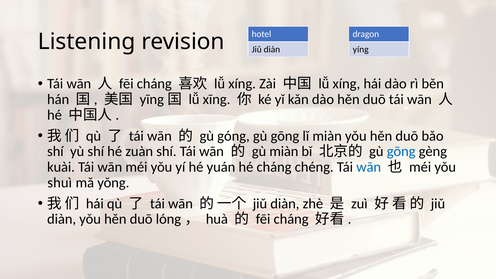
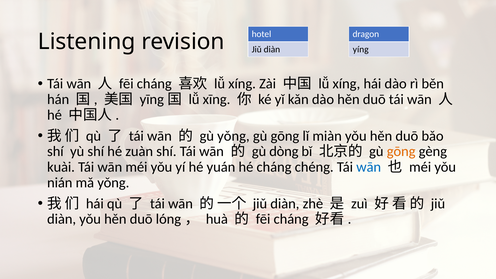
gù góng: góng -> yǒng (233, 136)
gù miàn: miàn -> dòng (284, 152)
gōng colour: blue -> orange (401, 152)
shuì: shuì -> nián (60, 183)
